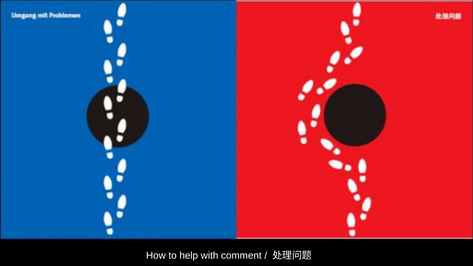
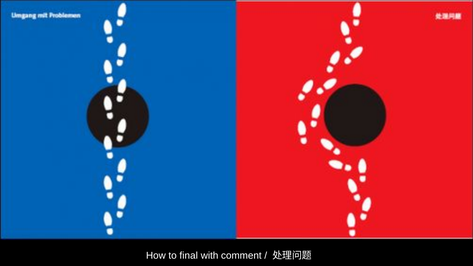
help: help -> final (189, 256)
